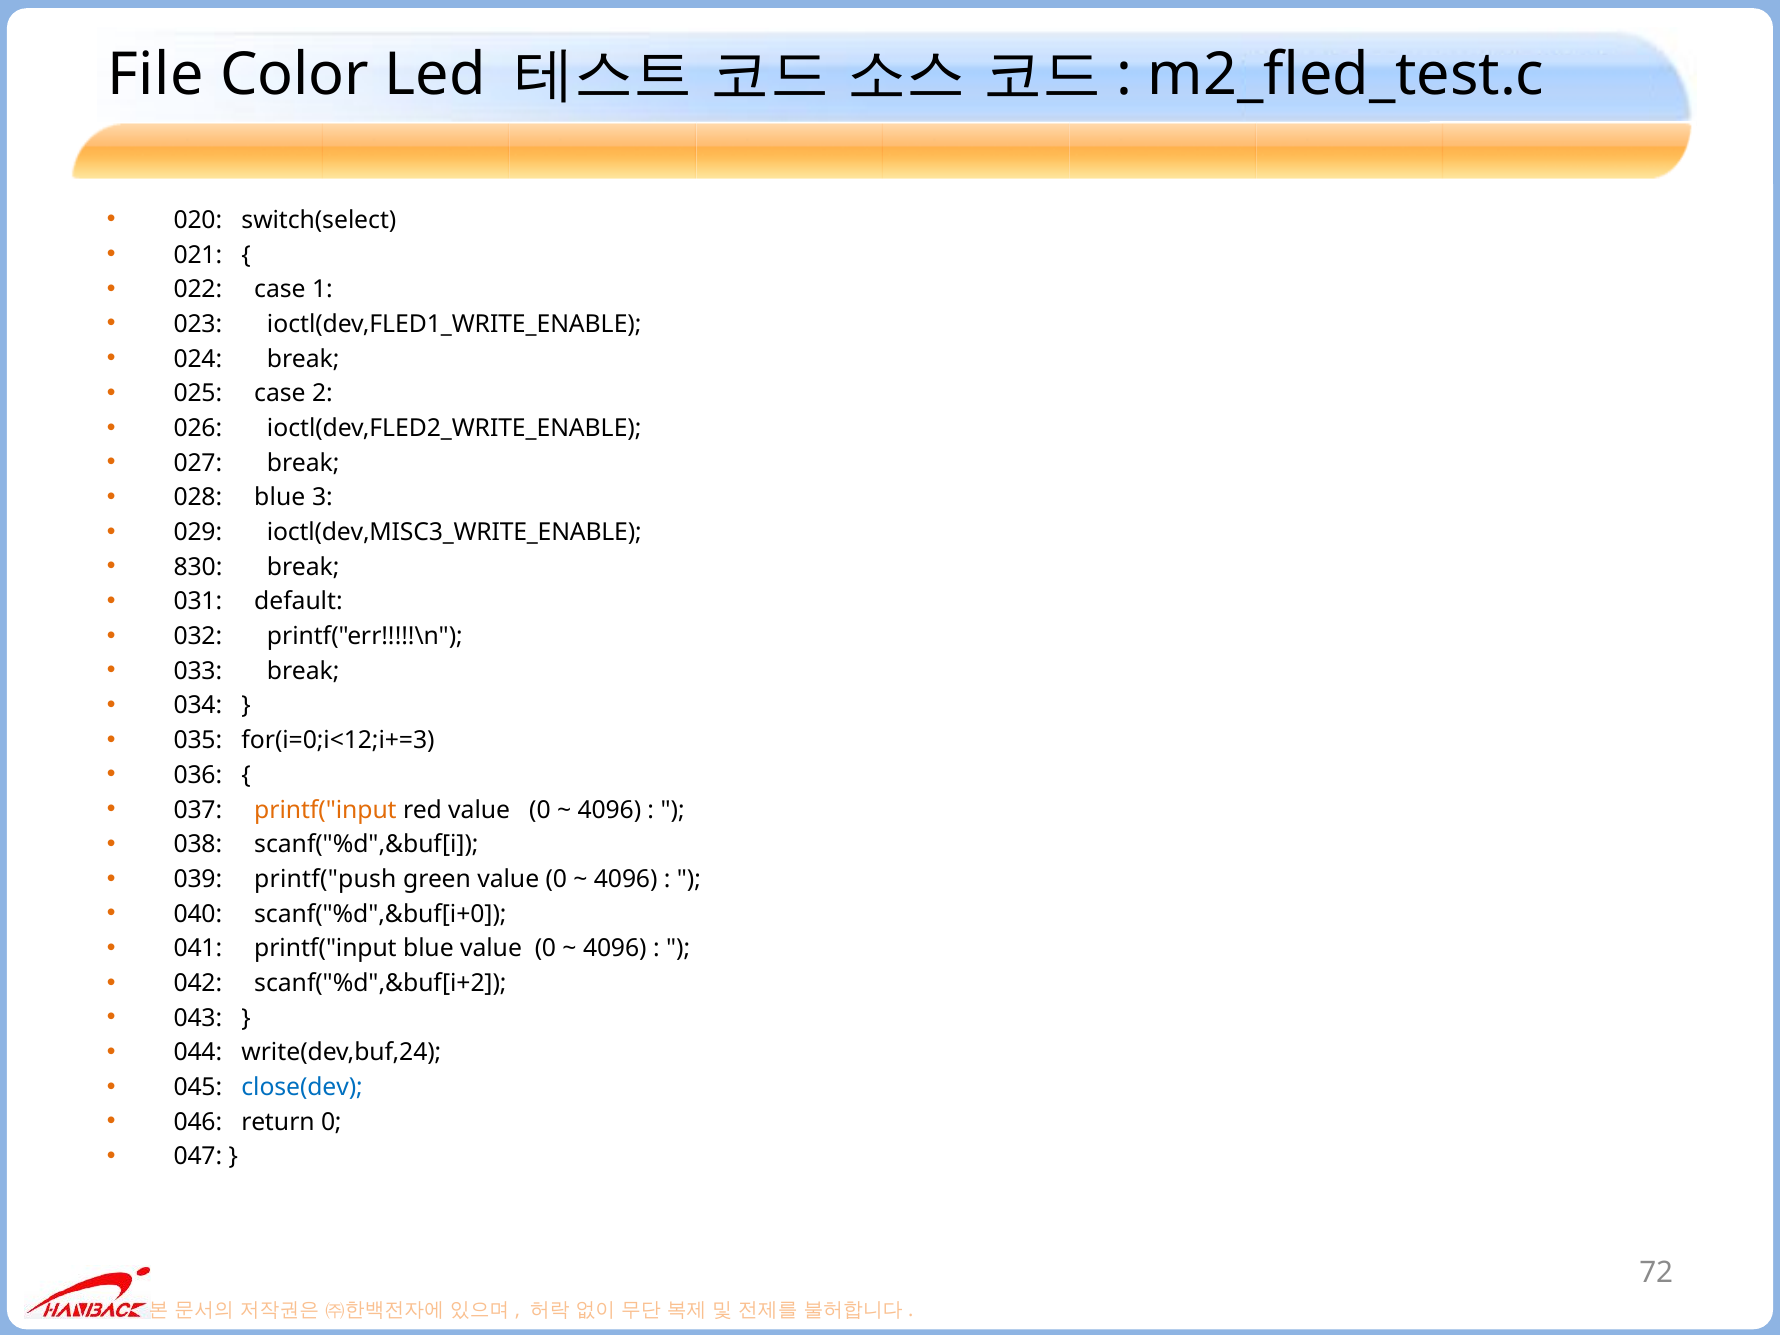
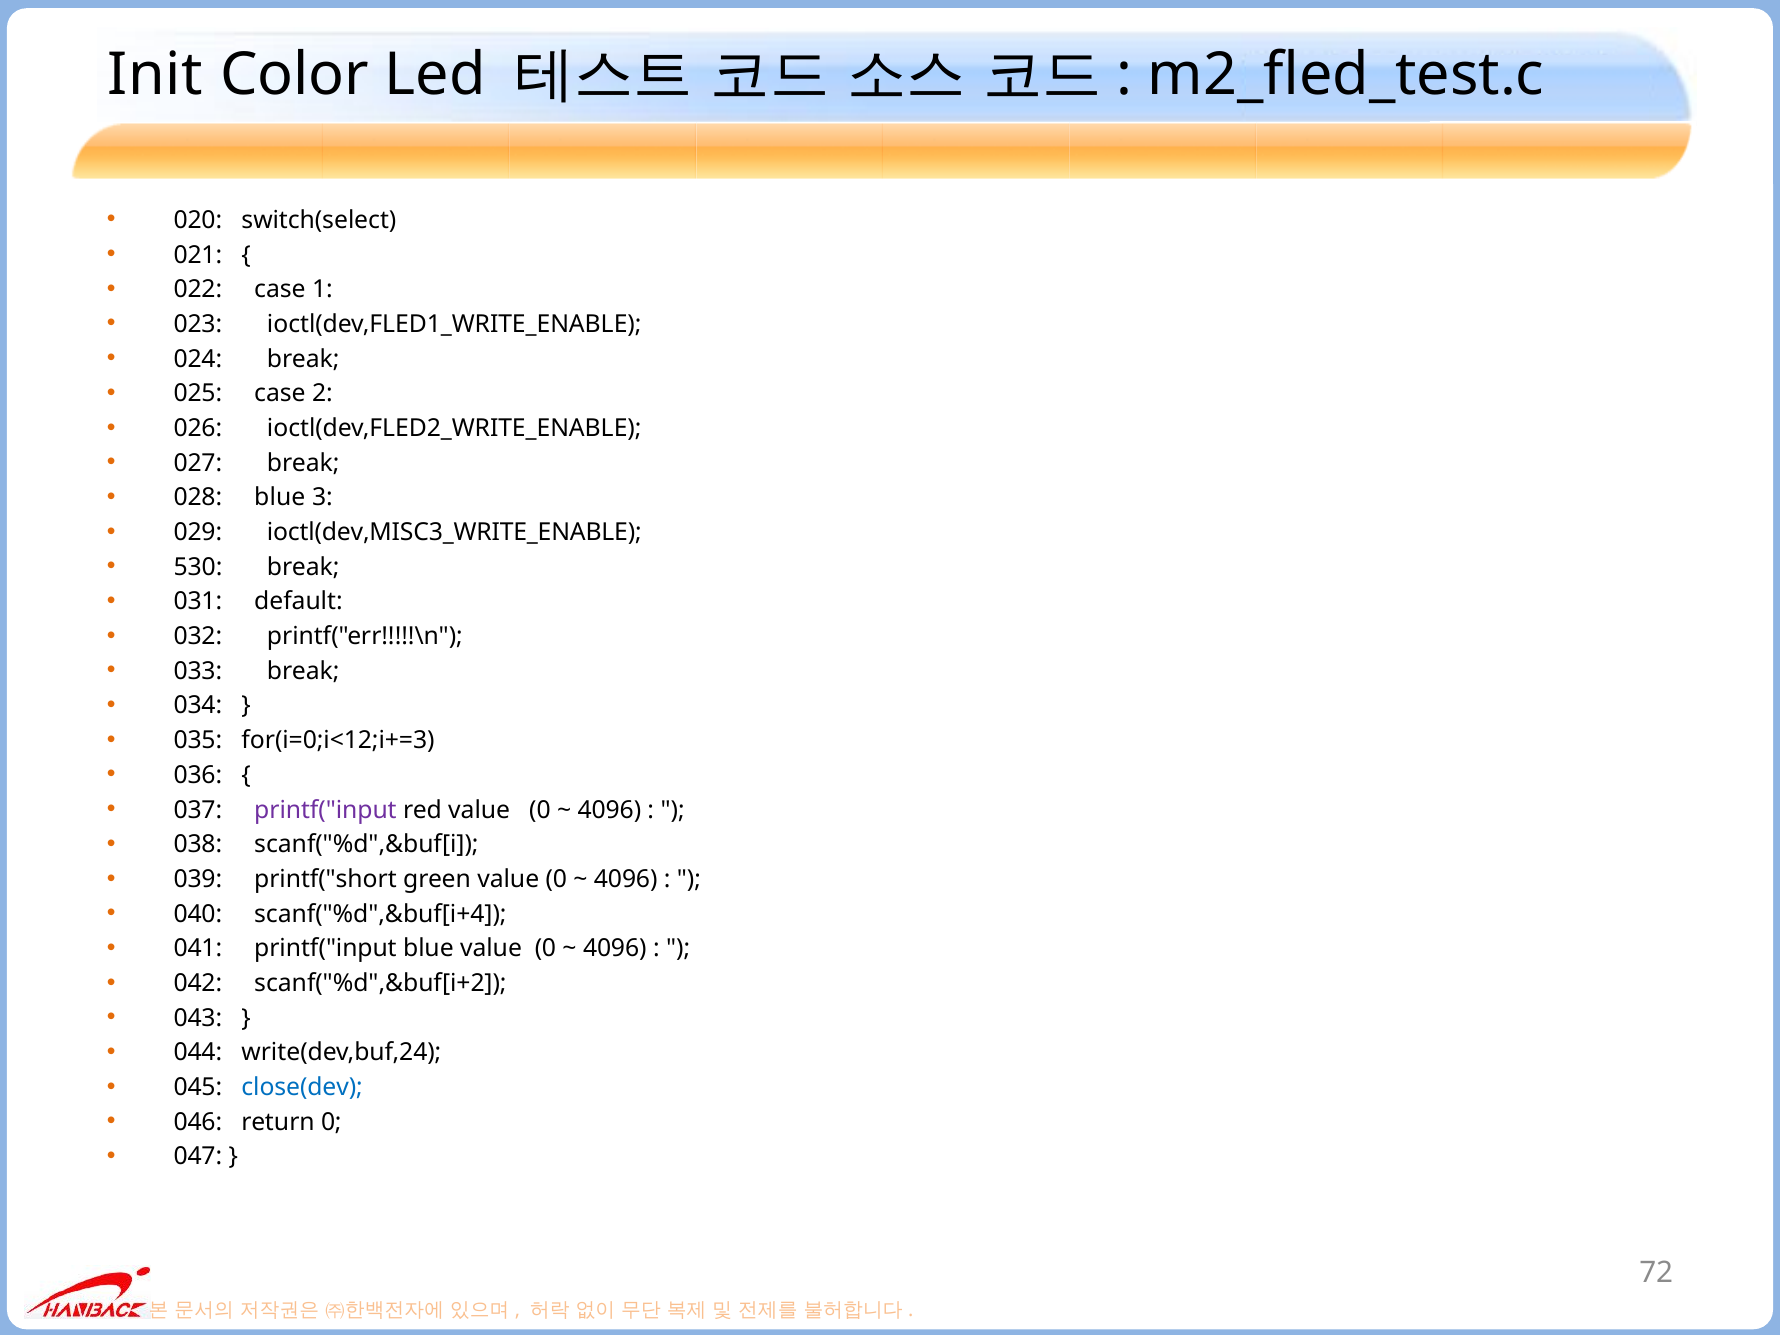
File: File -> Init (156, 75)
830: 830 -> 530 (198, 567)
printf("input colour: orange -> purple (325, 810)
printf("push: printf("push -> printf("short (325, 879)
scanf("%d",&buf[i+0: scanf("%d",&buf[i+0 -> scanf("%d",&buf[i+4 (380, 914)
